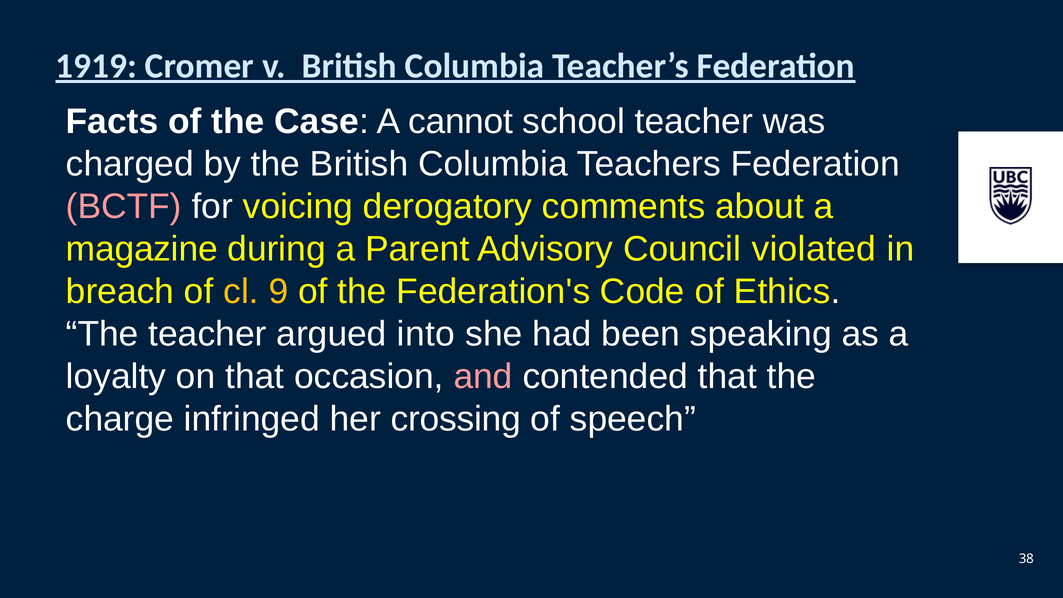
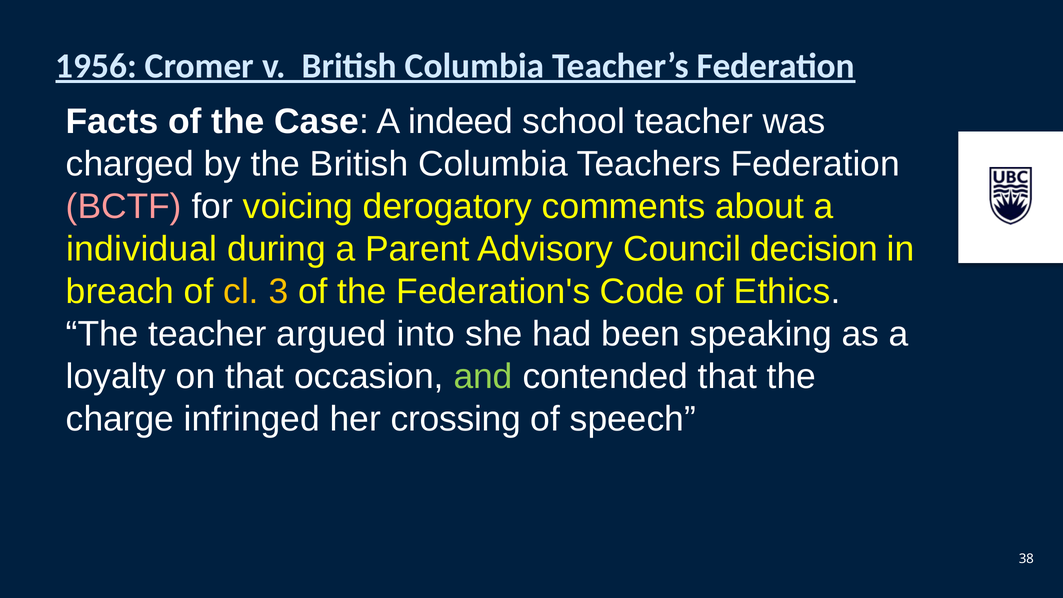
1919: 1919 -> 1956 (96, 66)
cannot: cannot -> indeed (461, 121)
magazine: magazine -> individual (141, 249)
violated: violated -> decision (814, 249)
9: 9 -> 3 (278, 291)
and colour: pink -> light green (483, 376)
